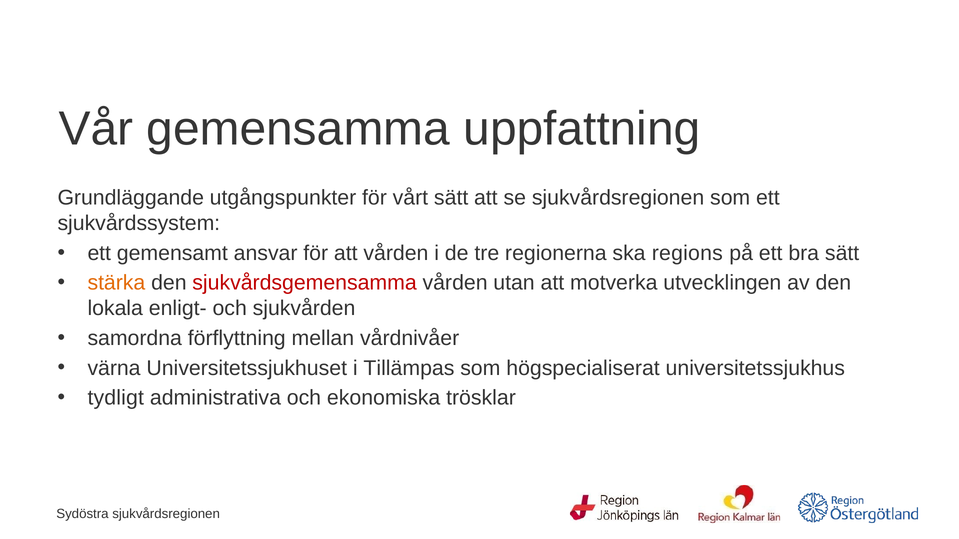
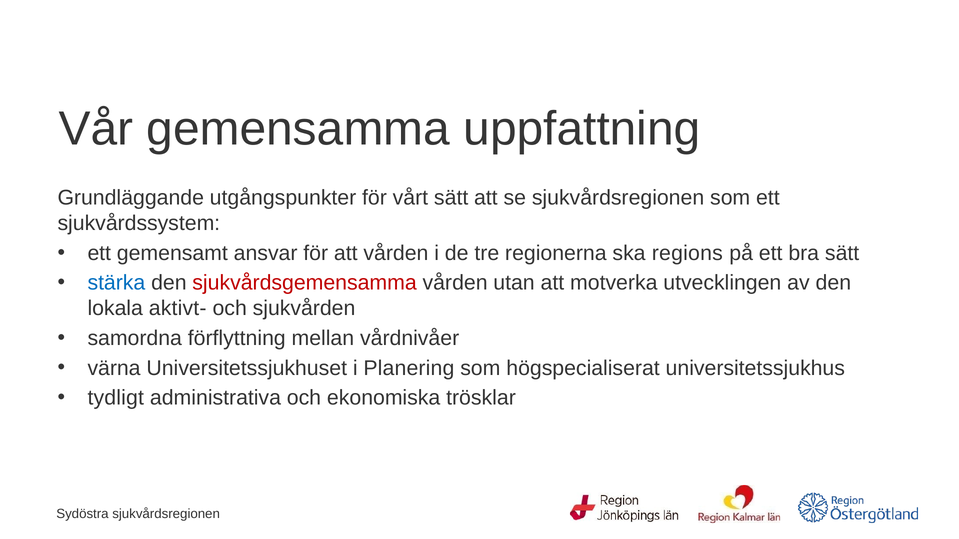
stärka colour: orange -> blue (116, 283)
enligt-: enligt- -> aktivt- (178, 309)
Tillämpas: Tillämpas -> Planering (409, 368)
